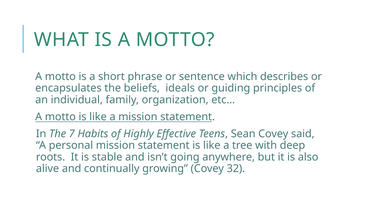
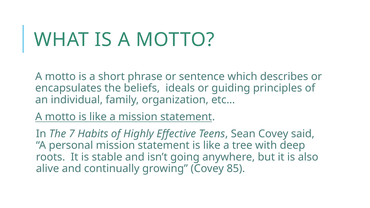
32: 32 -> 85 (236, 169)
